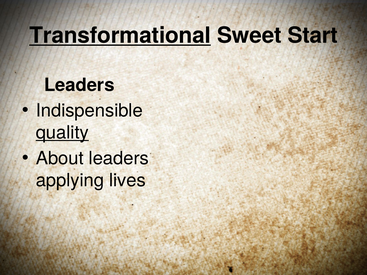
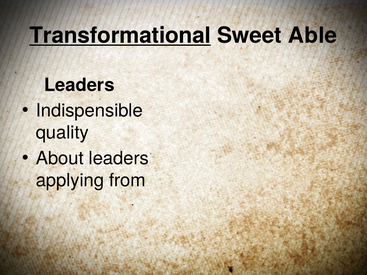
Start: Start -> Able (313, 36)
quality underline: present -> none (62, 133)
lives: lives -> from (127, 180)
